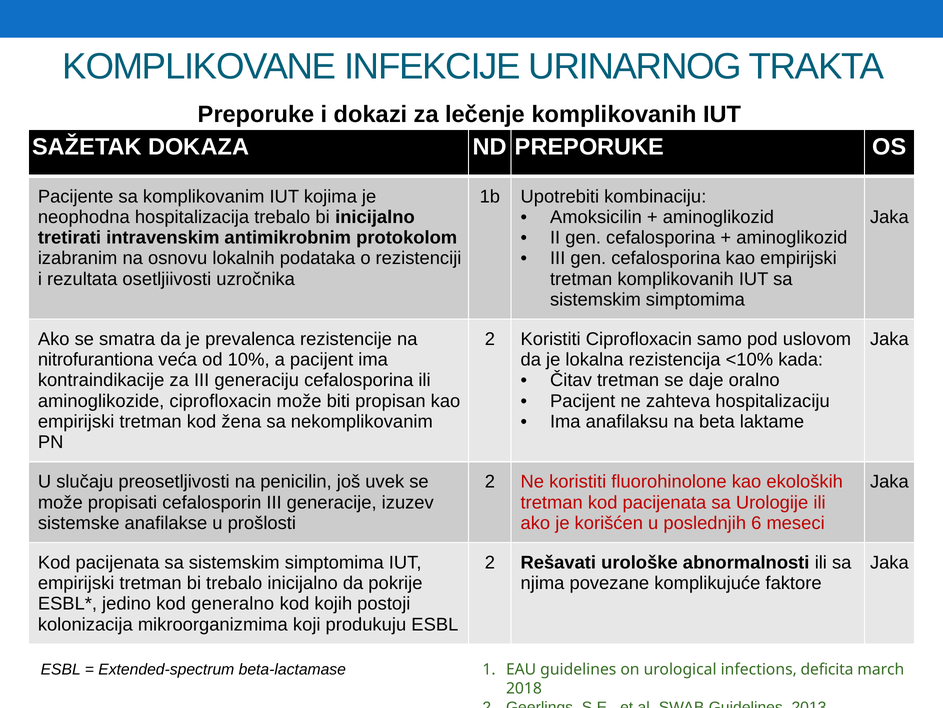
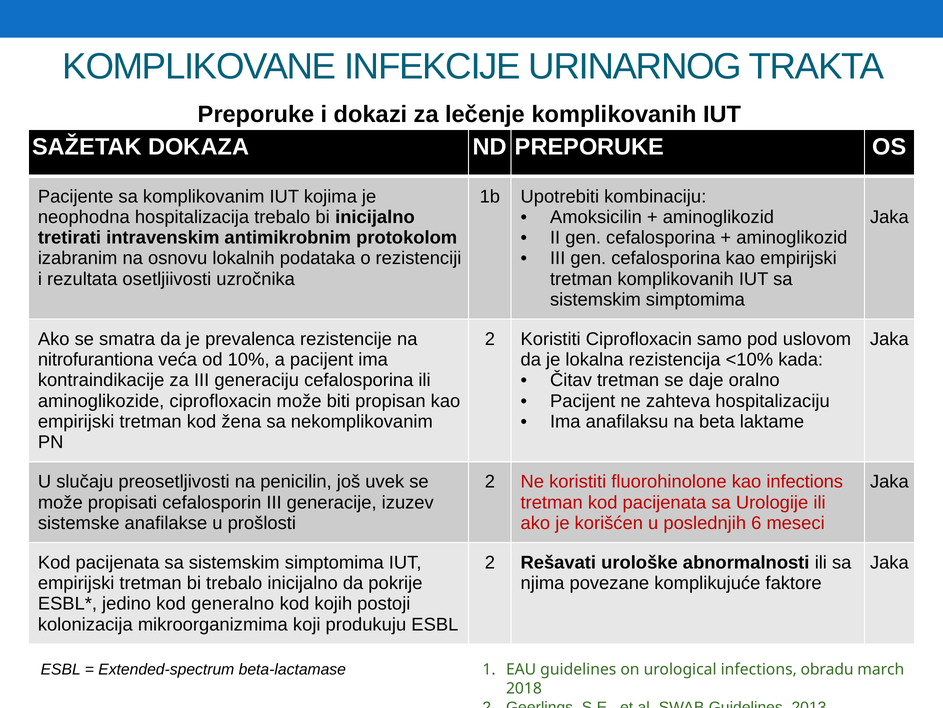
kao ekoloških: ekoloških -> infections (805, 481)
deficita: deficita -> obradu (827, 669)
